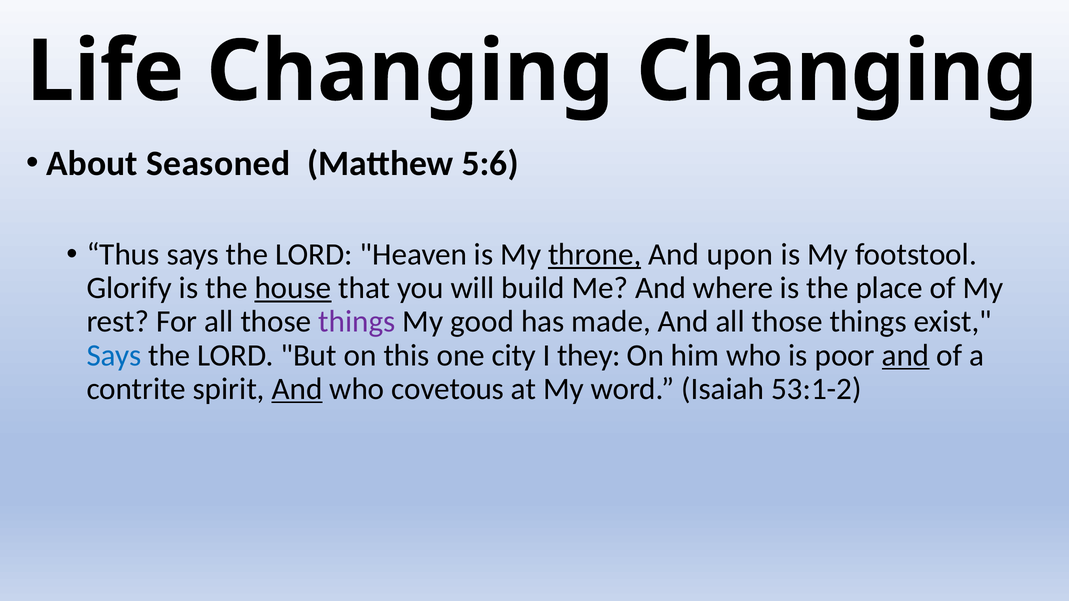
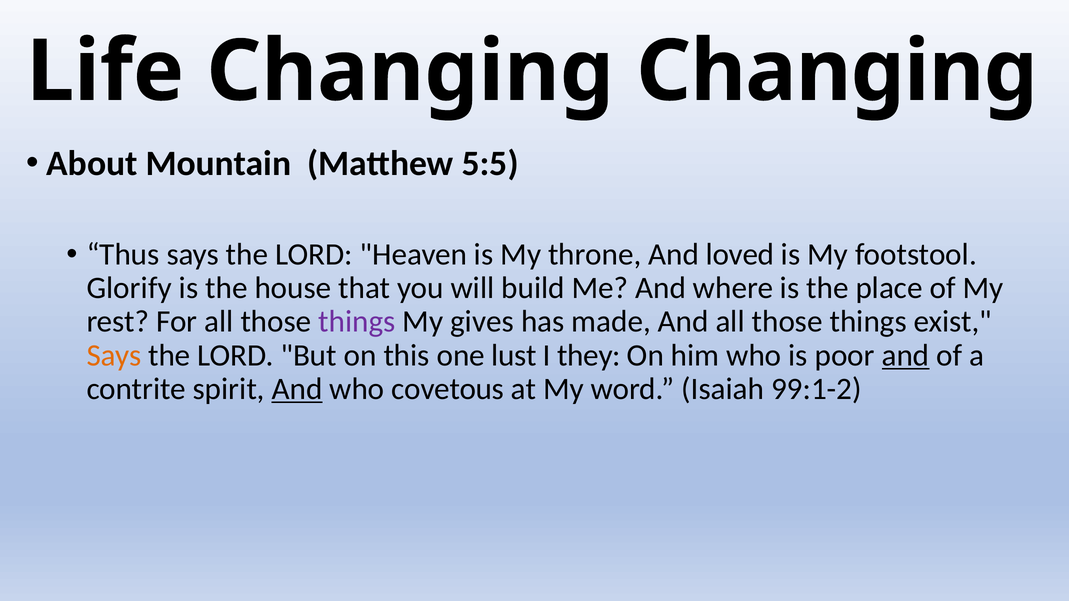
Seasoned: Seasoned -> Mountain (218, 163)
5:6: 5:6 -> 5:5 (490, 163)
throne underline: present -> none (595, 255)
upon: upon -> loved (740, 255)
house underline: present -> none (293, 288)
good: good -> gives (482, 322)
Says colour: blue -> orange (114, 355)
city: city -> lust (514, 355)
53:1-2: 53:1-2 -> 99:1-2 (816, 389)
